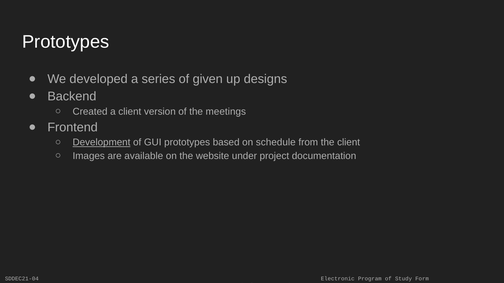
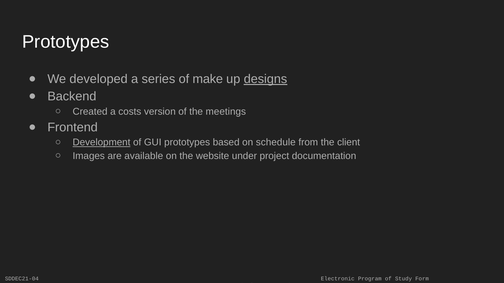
given: given -> make (208, 79)
designs underline: none -> present (265, 79)
a client: client -> costs (130, 112)
